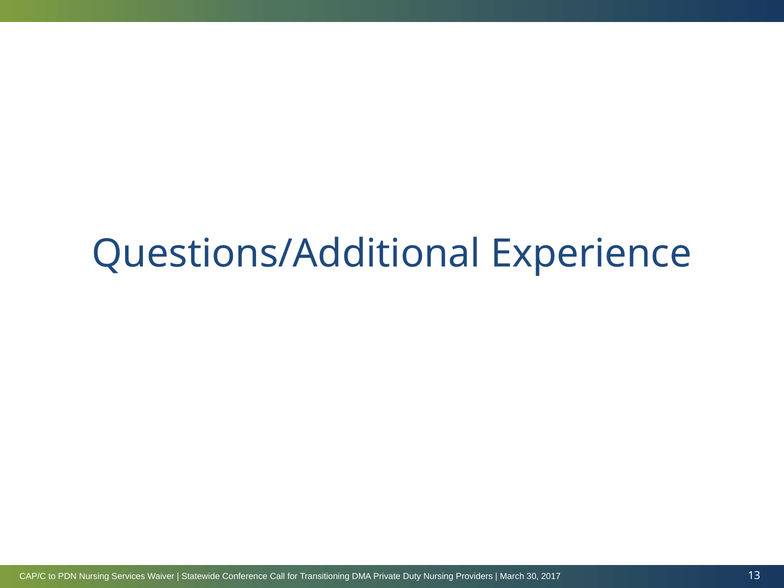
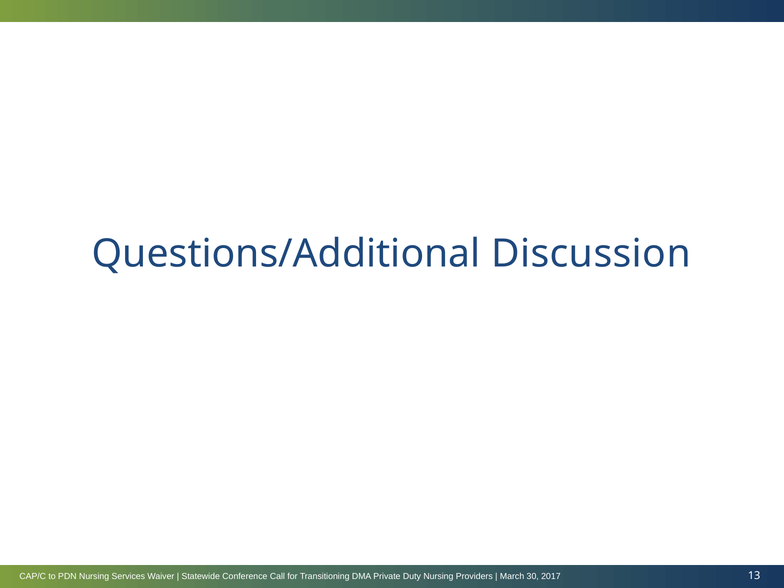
Experience: Experience -> Discussion (591, 254)
